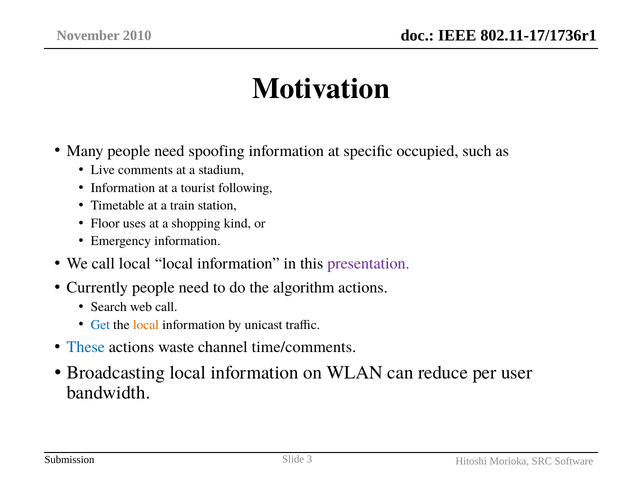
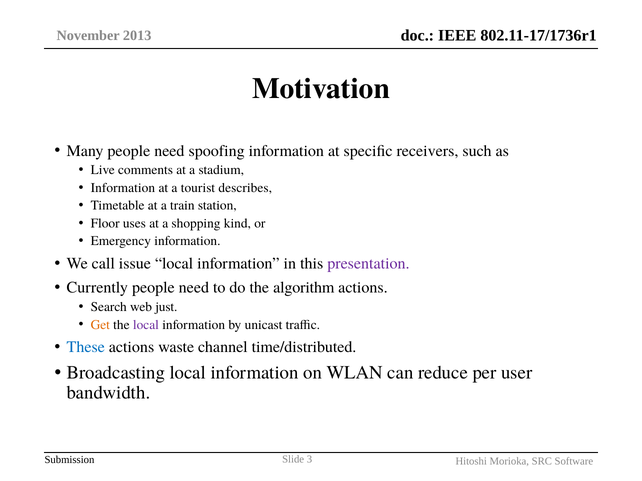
2010: 2010 -> 2013 (137, 36)
occupied: occupied -> receivers (427, 151)
following: following -> describes (245, 188)
call local: local -> issue (135, 264)
web call: call -> just (166, 307)
Get colour: blue -> orange (100, 325)
local colour: orange -> purple (146, 325)
time/comments: time/comments -> time/distributed (304, 348)
